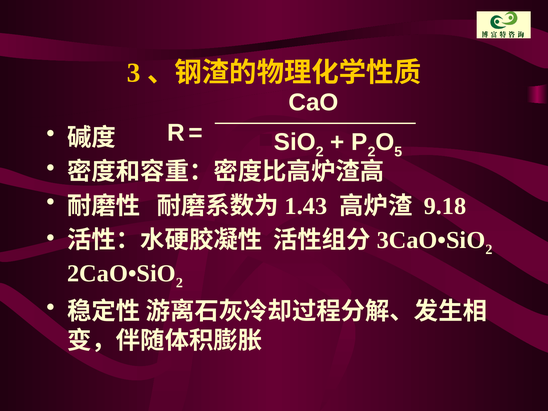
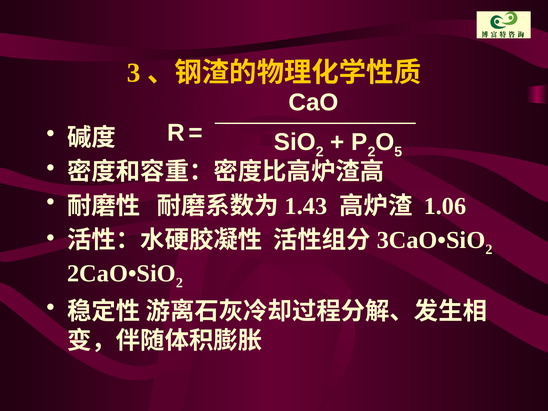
9.18: 9.18 -> 1.06 (445, 206)
